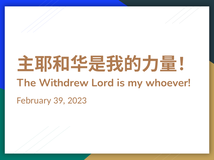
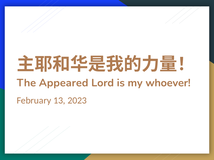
Withdrew: Withdrew -> Appeared (64, 83)
39: 39 -> 13 (59, 101)
